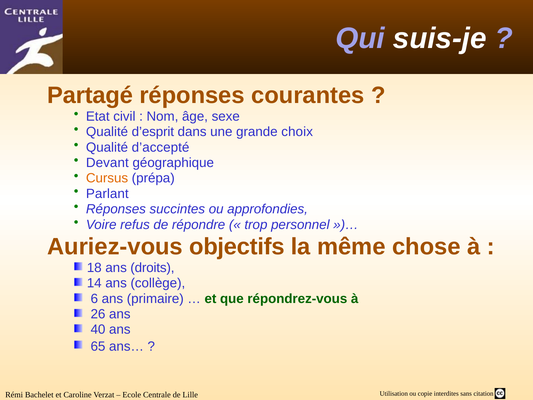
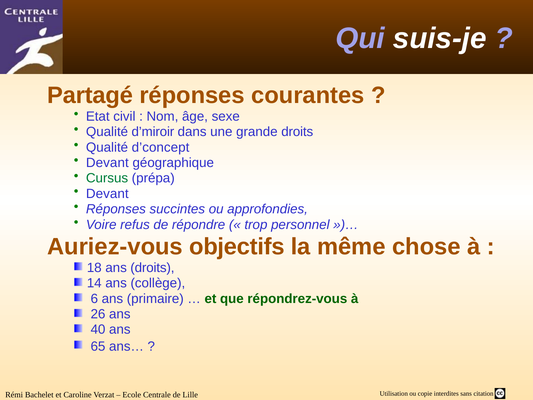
d’esprit: d’esprit -> d’miroir (153, 132)
grande choix: choix -> droits (297, 132)
d’accepté: d’accepté -> d’concept (161, 147)
Cursus colour: orange -> green (107, 178)
Parlant: Parlant -> Devant (107, 194)
